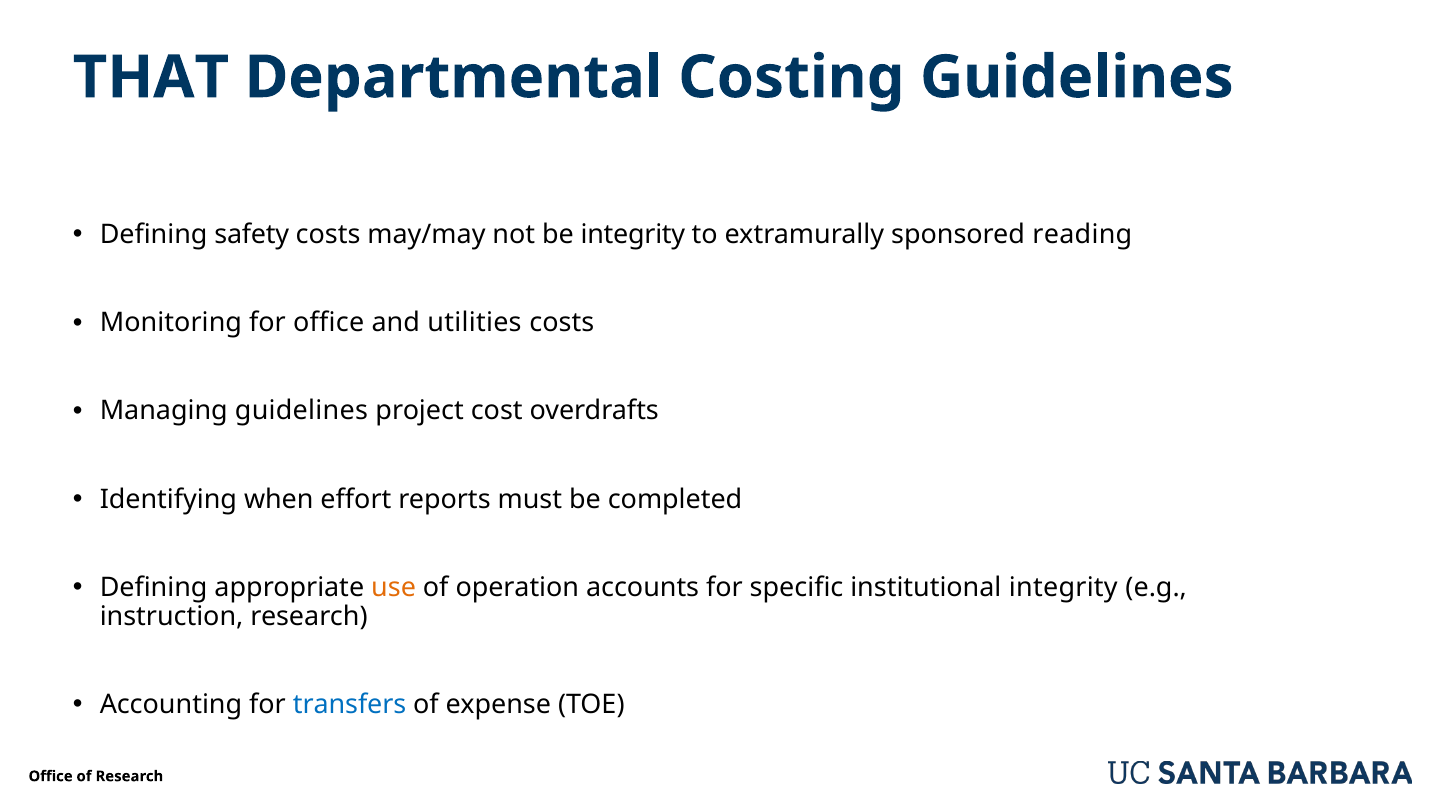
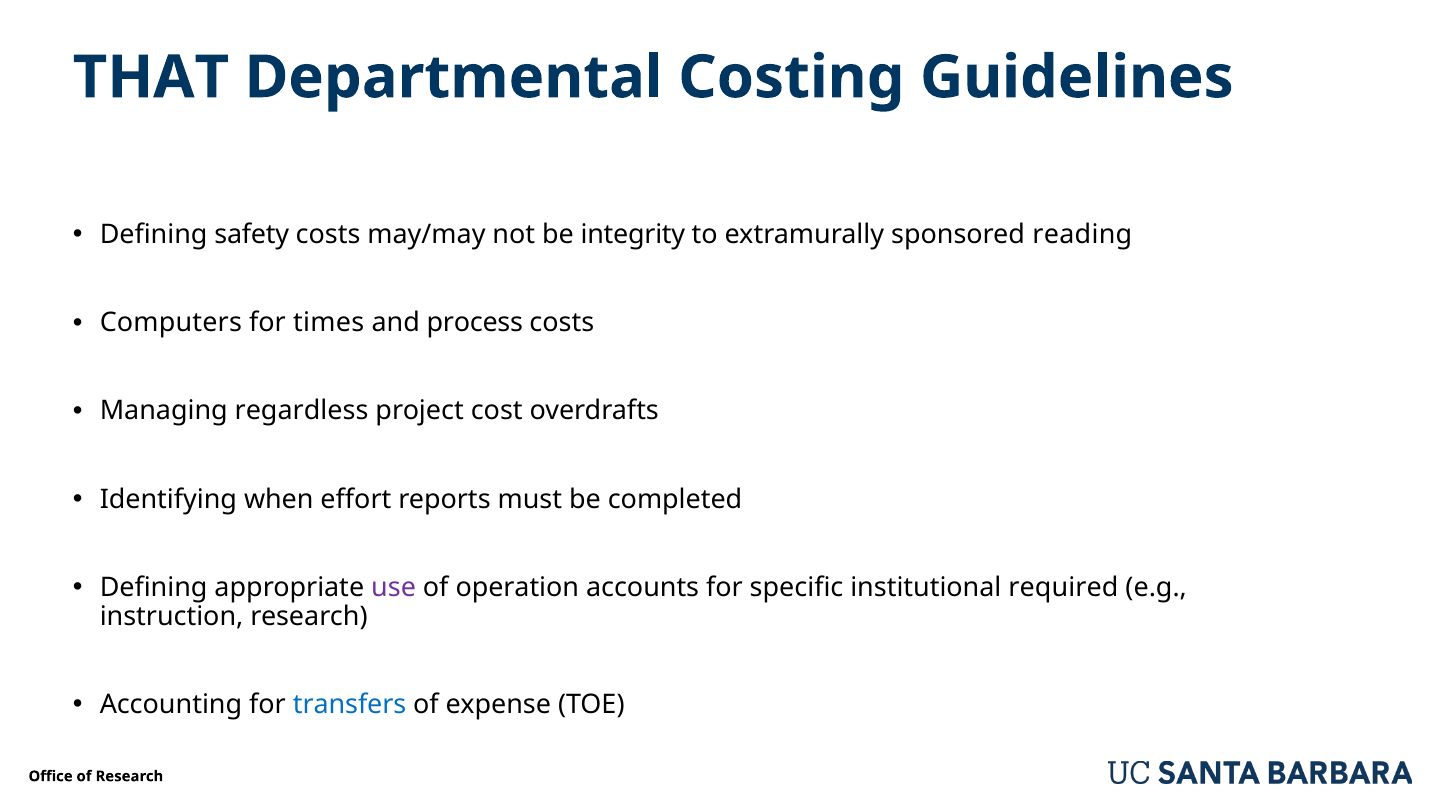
Monitoring: Monitoring -> Computers (171, 323)
for office: office -> times (329, 323)
utilities: utilities -> process (475, 323)
Managing guidelines: guidelines -> regardless (302, 411)
use colour: orange -> purple (394, 587)
institutional integrity: integrity -> required (1063, 587)
